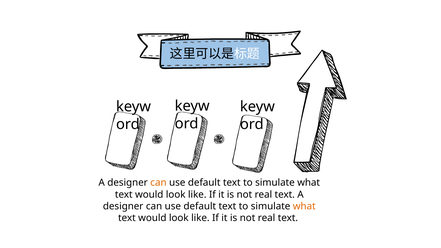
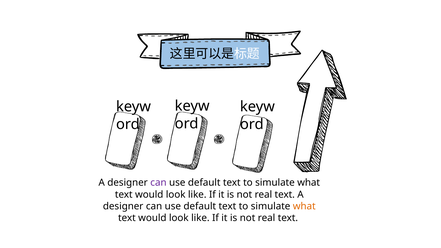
can colour: orange -> purple (158, 183)
